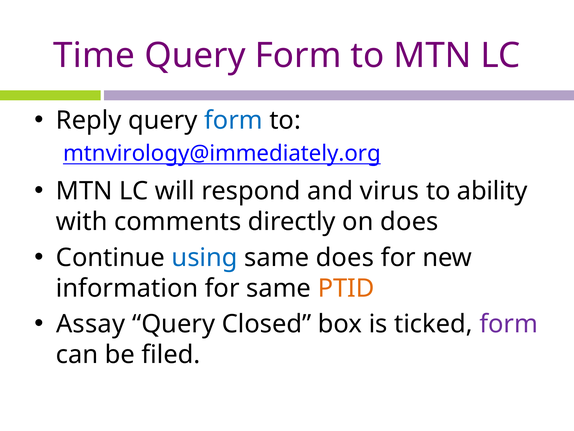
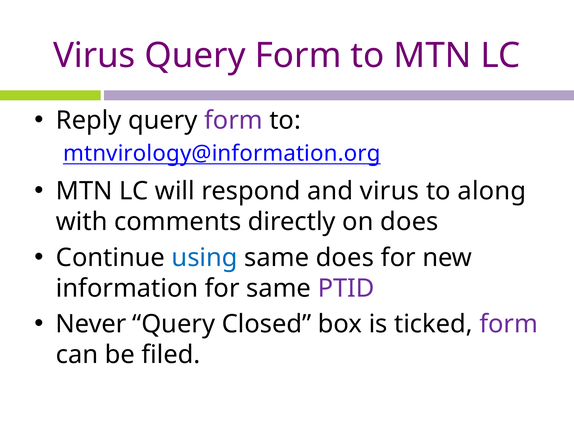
Time: Time -> Virus (94, 56)
form colour: blue -> purple (233, 120)
mtnvirology@immediately.org: mtnvirology@immediately.org -> mtnvirology@information.org (222, 153)
ability: ability -> along (492, 191)
PTID colour: orange -> purple (346, 288)
Assay: Assay -> Never (91, 324)
